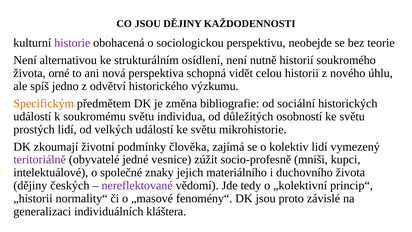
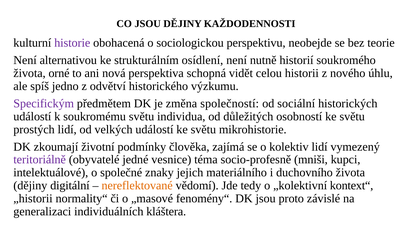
Specifickým colour: orange -> purple (44, 103)
bibliografie: bibliografie -> společností (230, 103)
zúžit: zúžit -> téma (206, 159)
českých: českých -> digitální (70, 185)
nereflektované colour: purple -> orange (137, 185)
princip“: princip“ -> kontext“ (352, 185)
